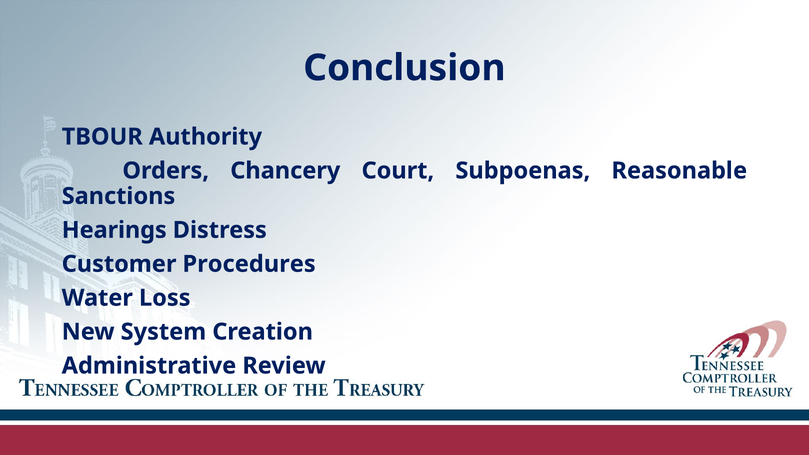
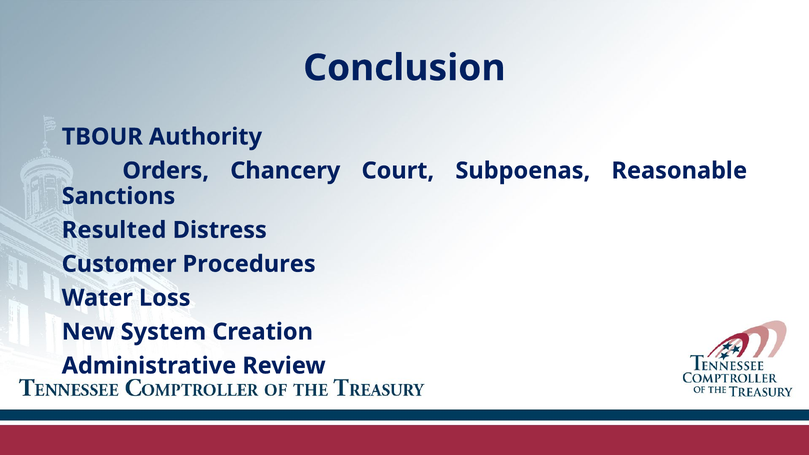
Hearings: Hearings -> Resulted (114, 230)
